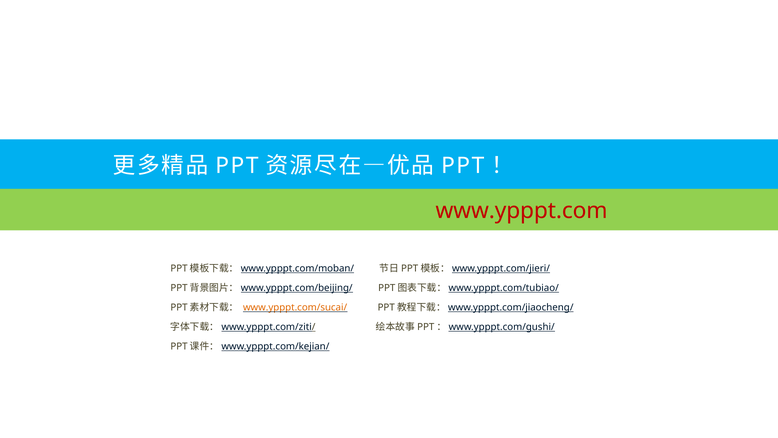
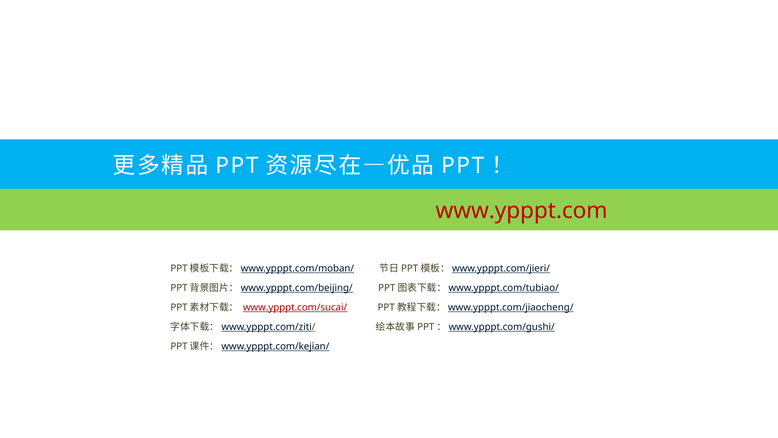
www.ypppt.com/sucai/ colour: orange -> red (295, 307)
